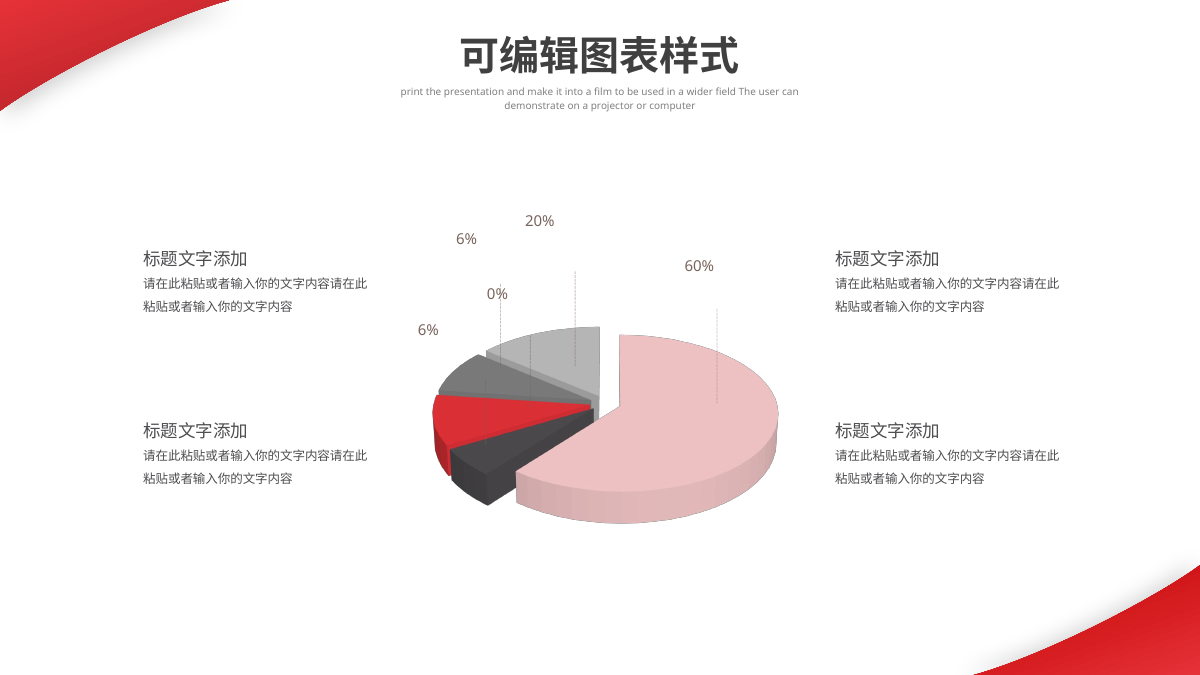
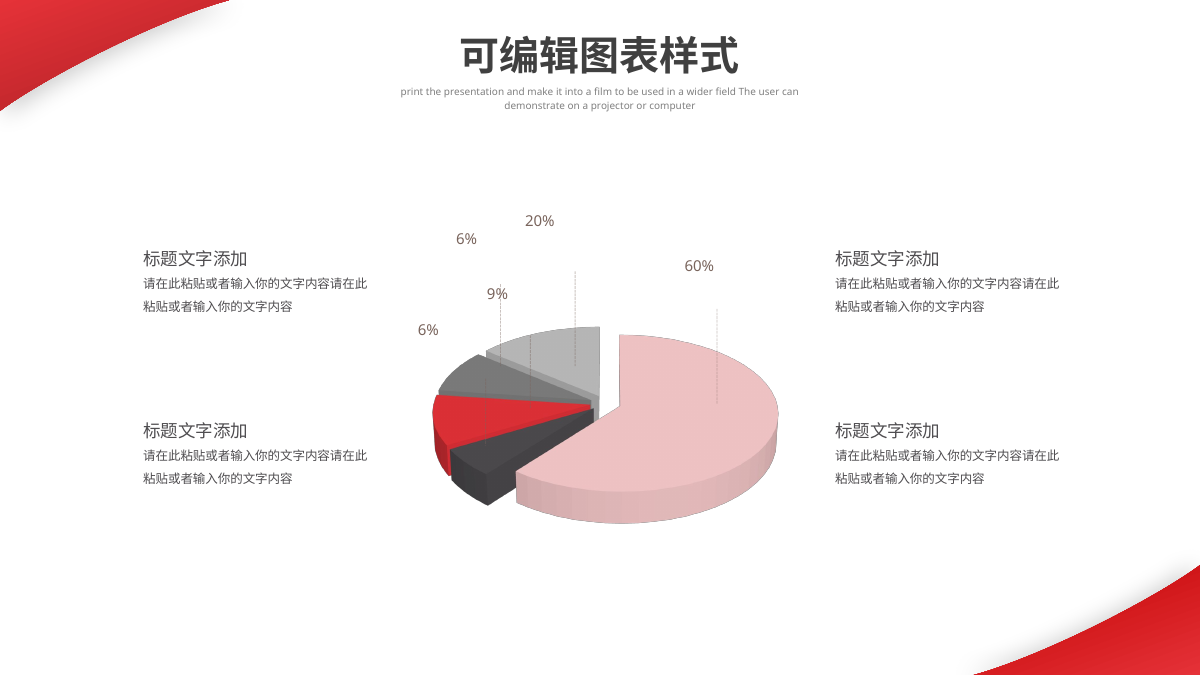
0%: 0% -> 9% (497, 294)
